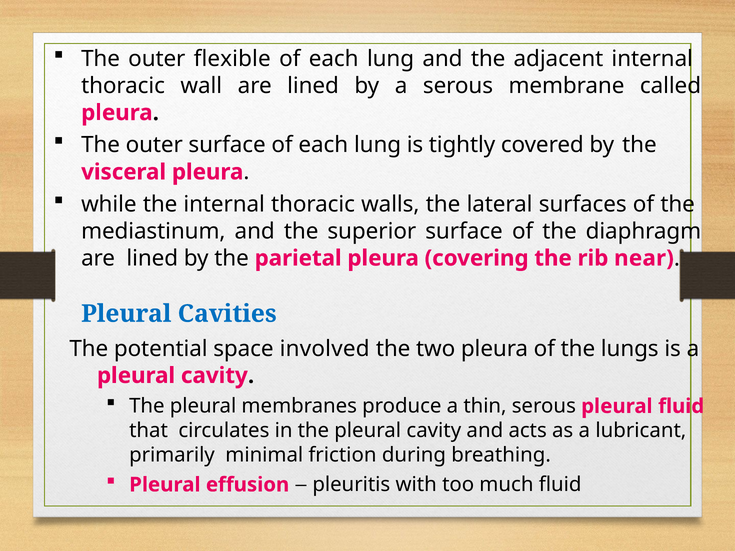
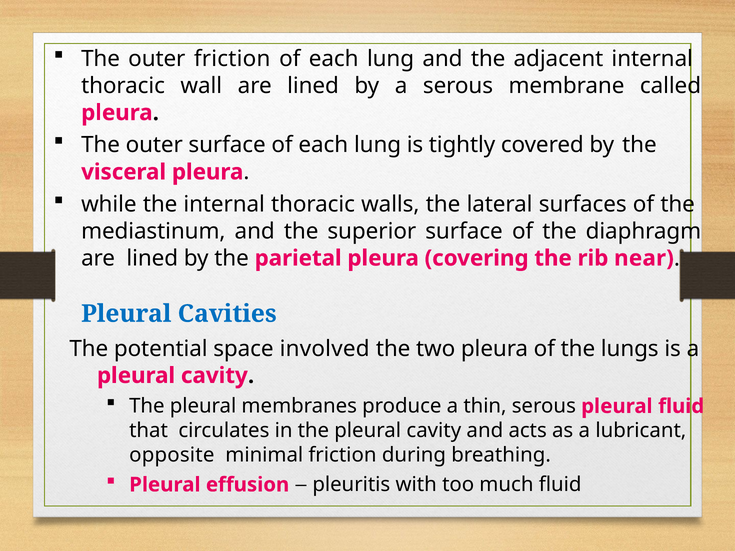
outer flexible: flexible -> friction (232, 59)
primarily: primarily -> opposite (172, 455)
